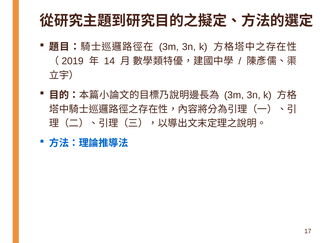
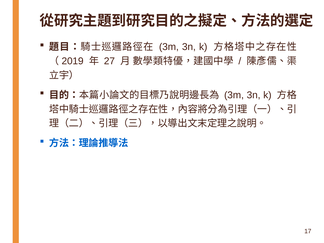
14: 14 -> 27 (109, 61)
